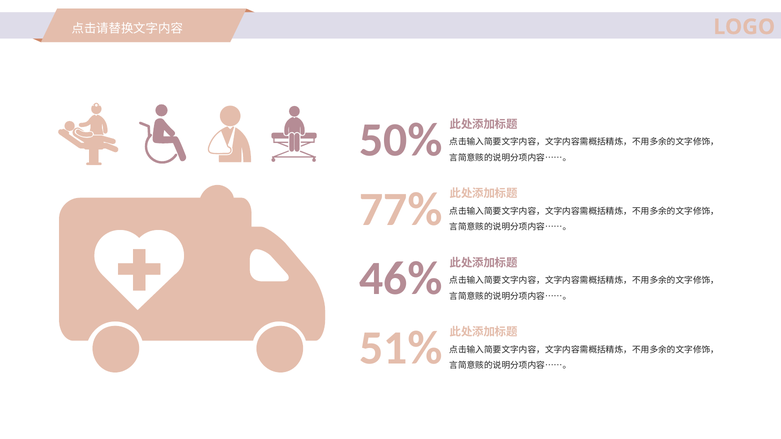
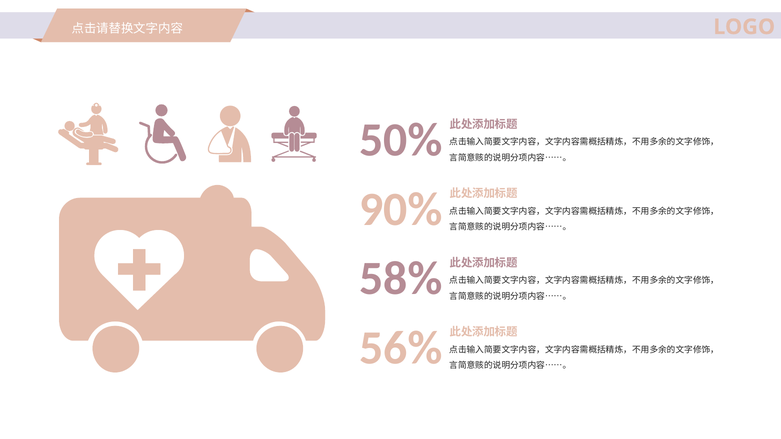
77%: 77% -> 90% (401, 210)
46%: 46% -> 58% (401, 279)
51%: 51% -> 56% (401, 348)
